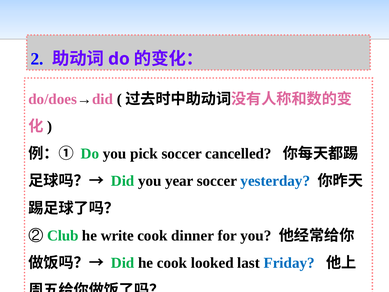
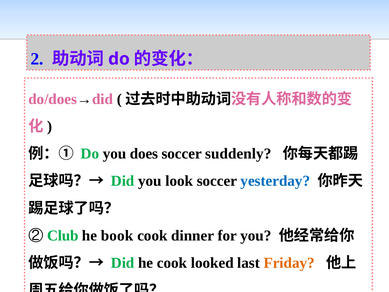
pick: pick -> does (144, 154)
cancelled: cancelled -> suddenly (238, 154)
year: year -> look (179, 181)
write: write -> book (117, 235)
Friday colour: blue -> orange (289, 263)
